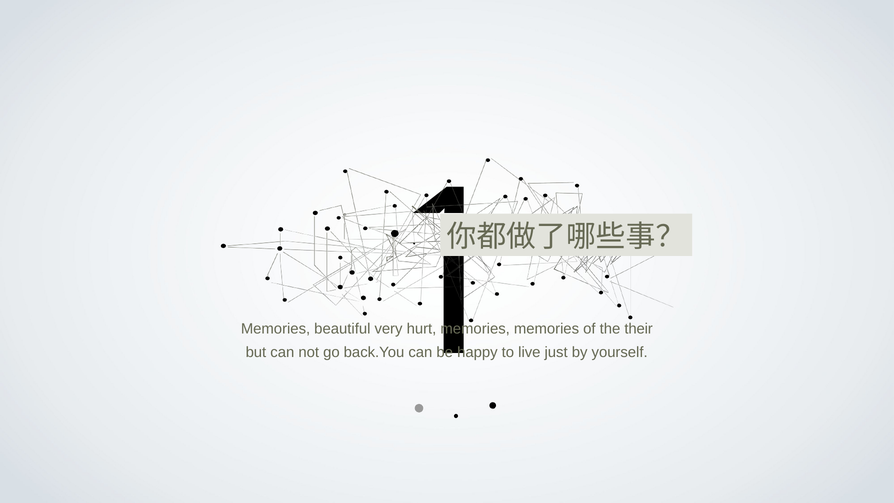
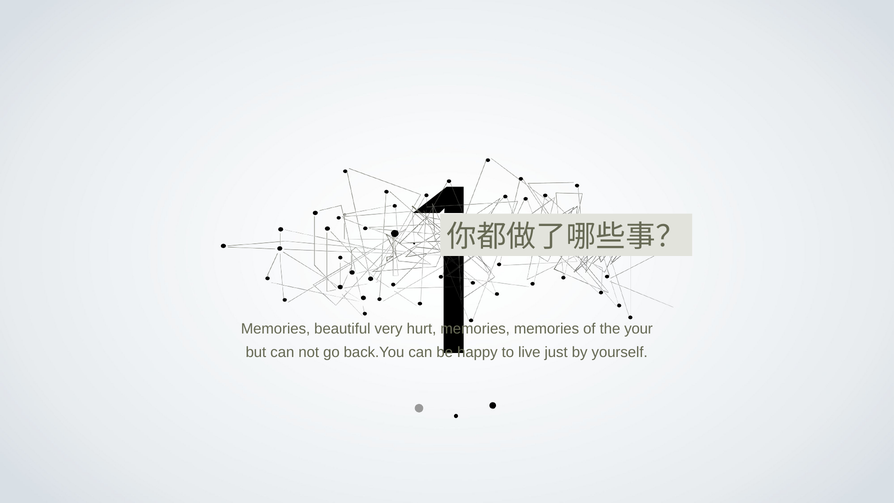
their: their -> your (639, 329)
